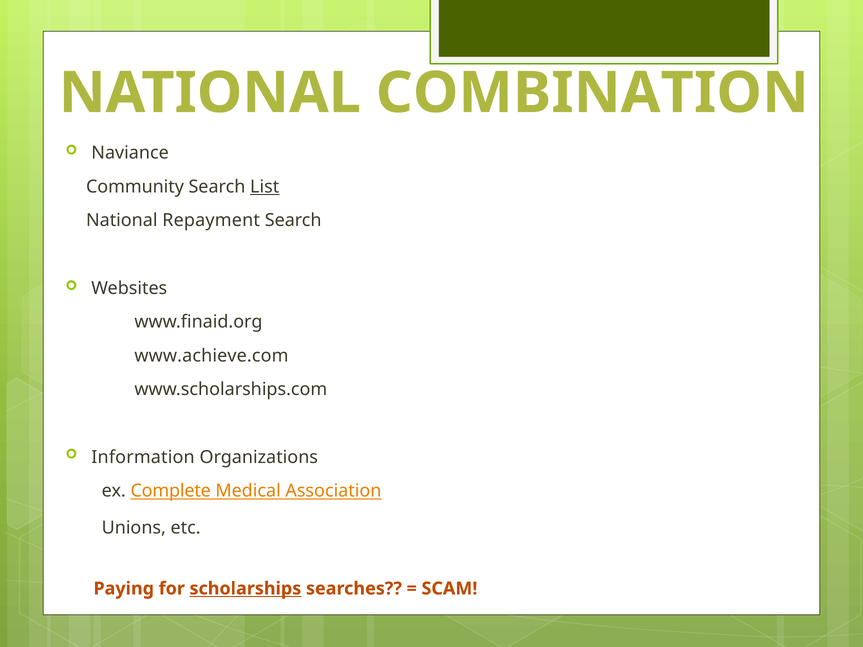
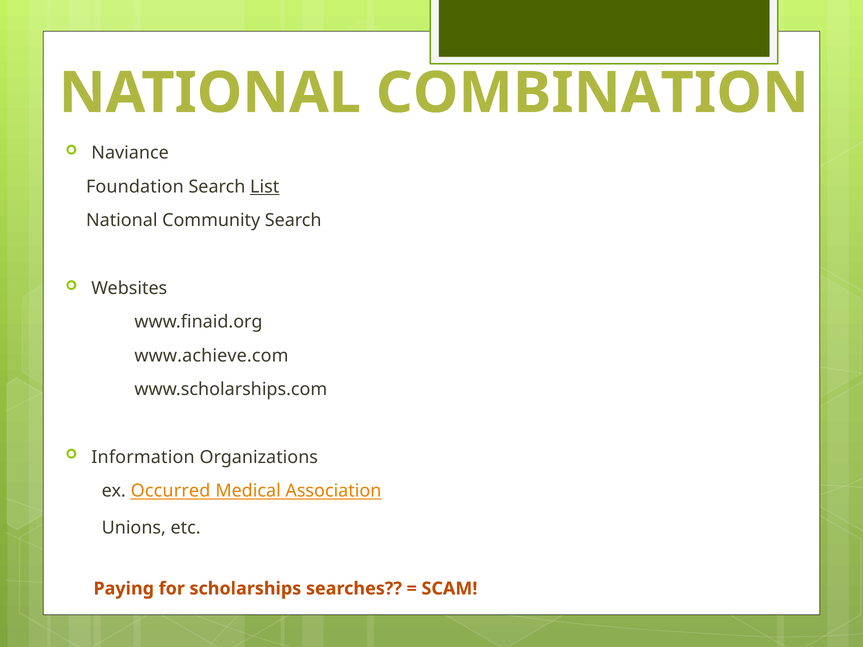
Community: Community -> Foundation (135, 187)
Repayment: Repayment -> Community (211, 221)
Complete: Complete -> Occurred (171, 491)
scholarships underline: present -> none (245, 589)
